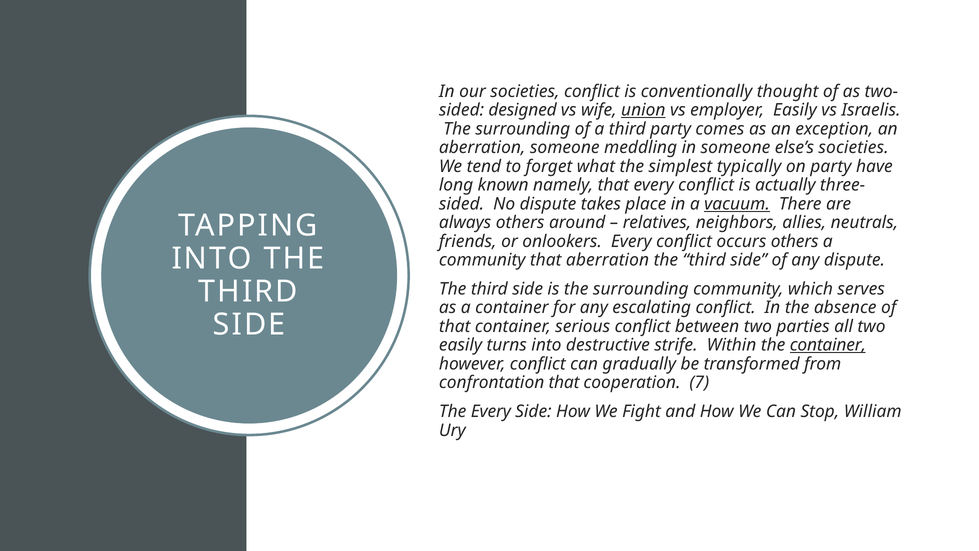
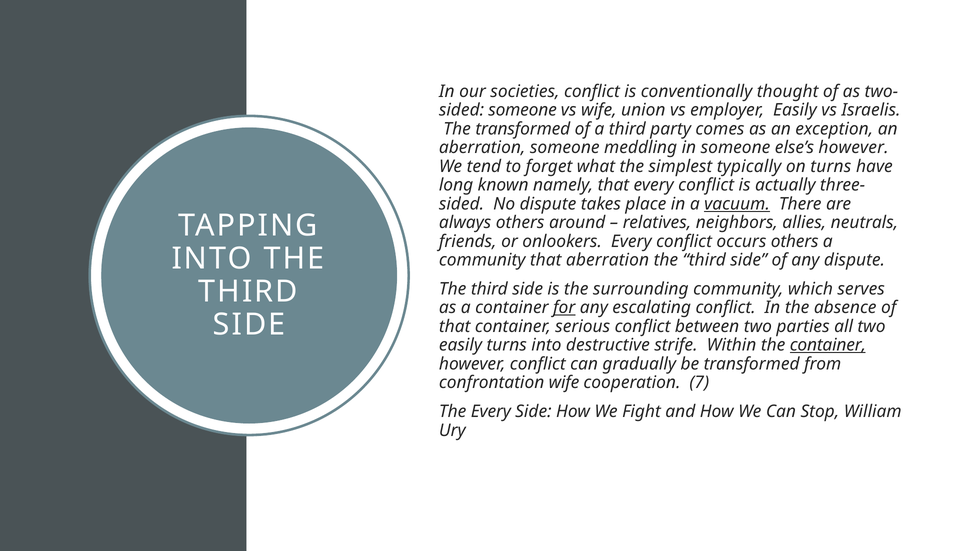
designed: designed -> someone (523, 110)
union underline: present -> none (643, 110)
surrounding: surrounding -> transformed (523, 129)
else’s societies: societies -> however (854, 148)
on party: party -> turns (831, 166)
for underline: none -> present (564, 308)
confrontation that: that -> wife (564, 383)
